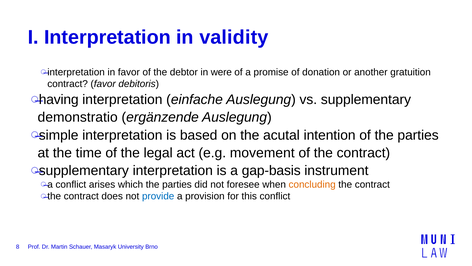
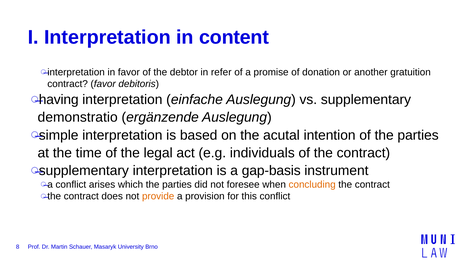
validity: validity -> content (234, 37)
were: were -> refer (221, 72)
movement: movement -> individuals (262, 153)
provide colour: blue -> orange (158, 196)
